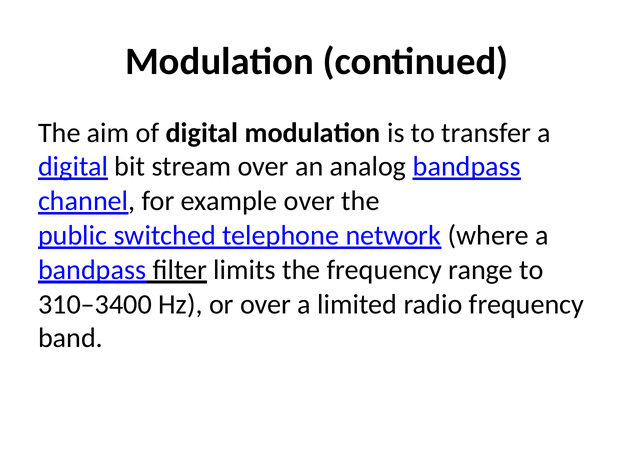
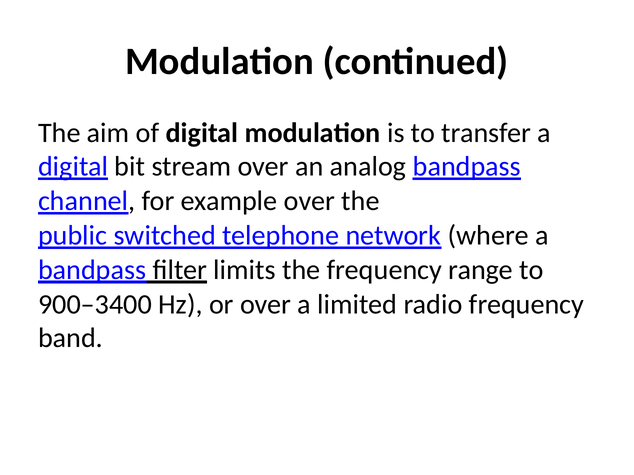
310–3400: 310–3400 -> 900–3400 (95, 305)
